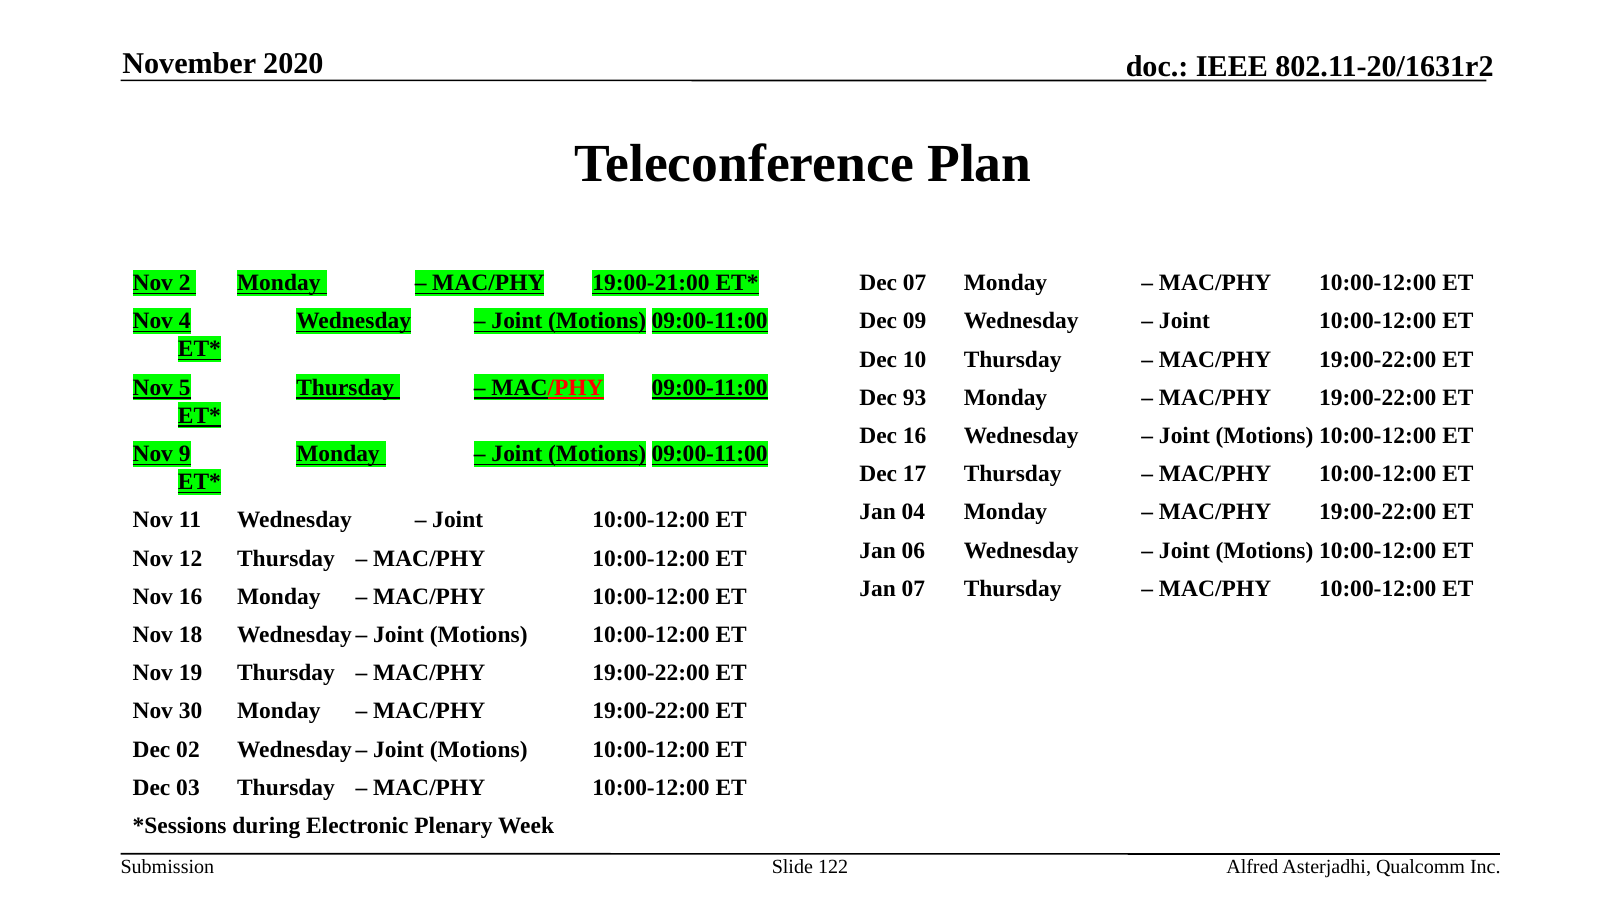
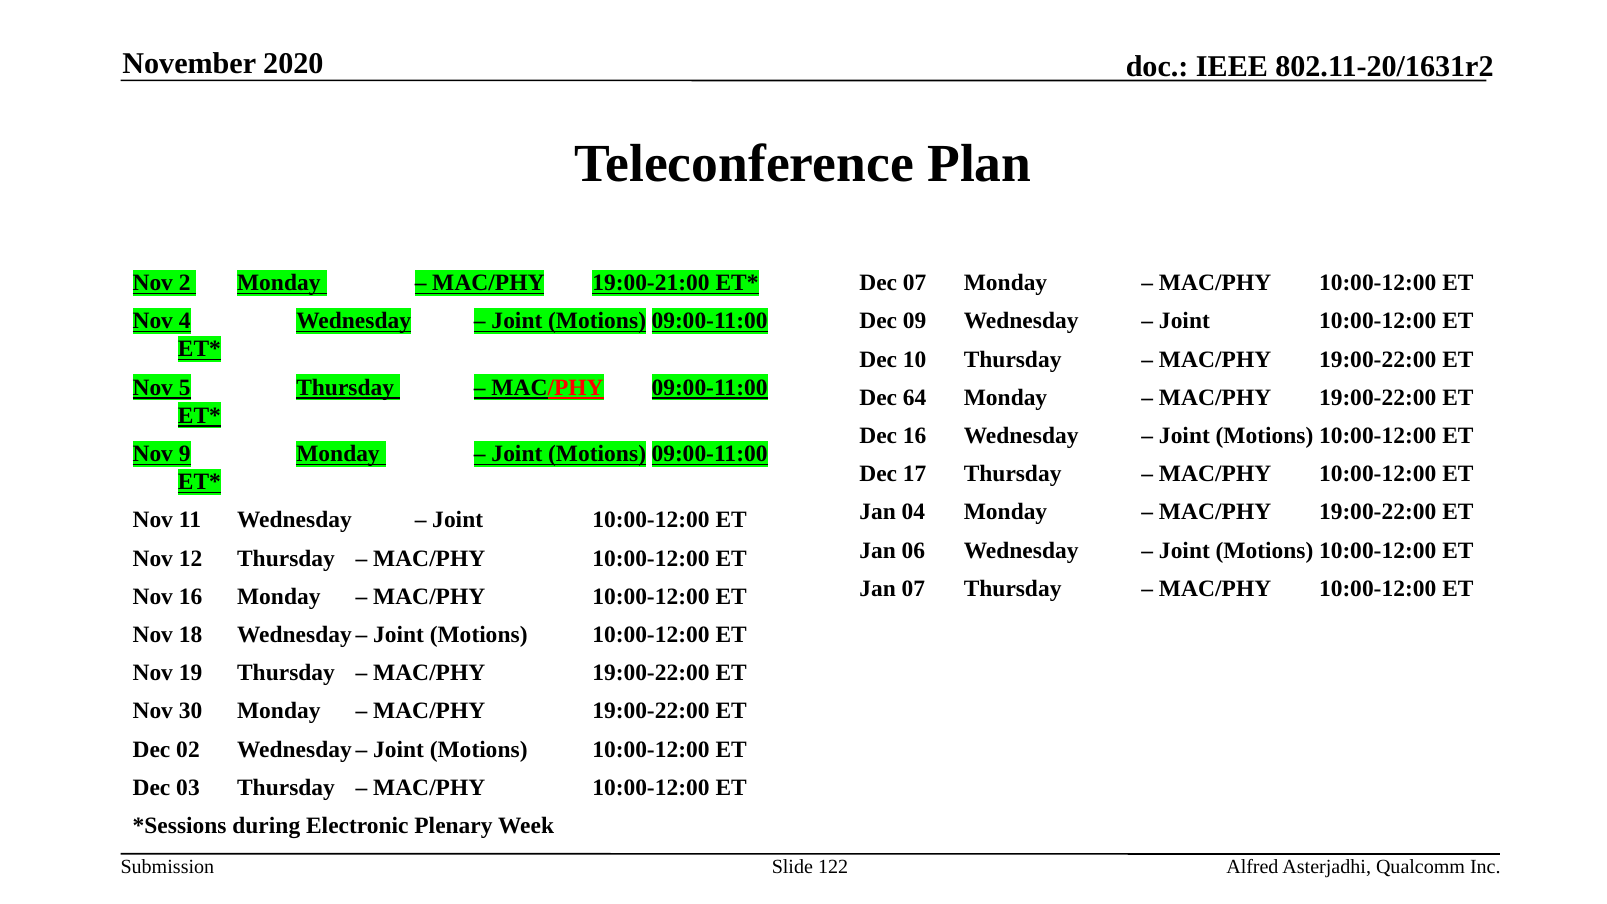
93: 93 -> 64 (915, 397)
